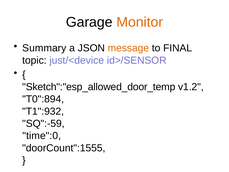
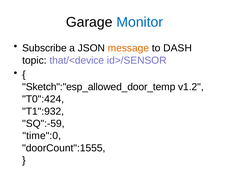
Monitor colour: orange -> blue (140, 22)
Summary: Summary -> Subscribe (44, 48)
FINAL: FINAL -> DASH (178, 48)
just/<device: just/<device -> that/<device (77, 60)
T0":894: T0":894 -> T0":424 (43, 99)
